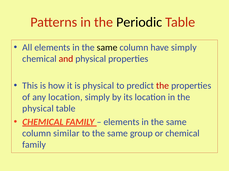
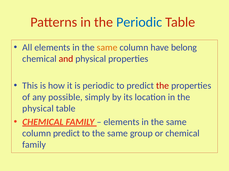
Periodic colour: black -> blue (139, 22)
same colour: black -> orange (107, 48)
have simply: simply -> belong (184, 48)
is physical: physical -> periodic (98, 86)
any location: location -> possible (65, 97)
column similar: similar -> predict (67, 134)
